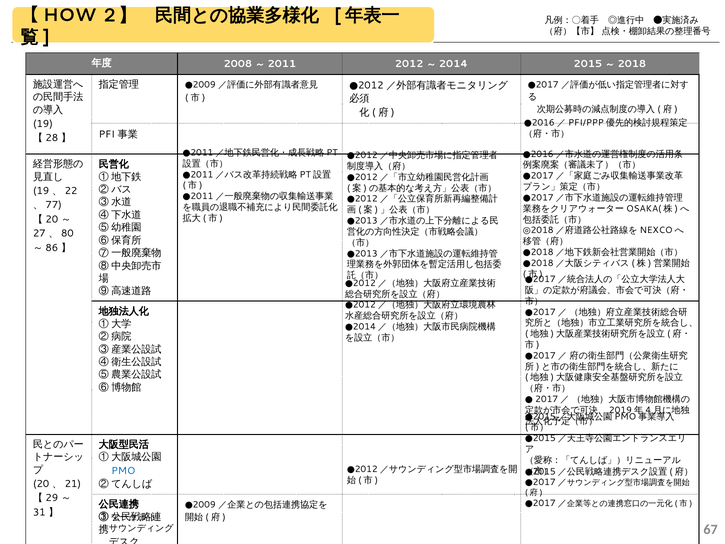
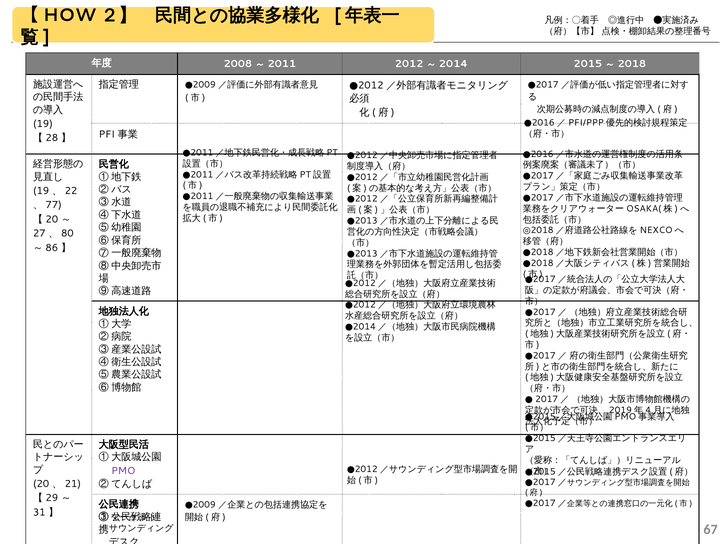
PMO colour: blue -> purple (123, 471)
